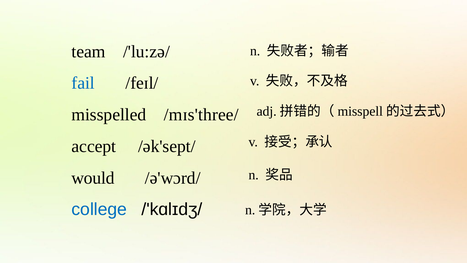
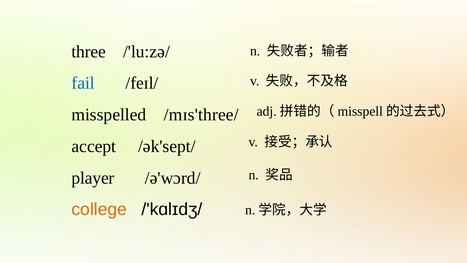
team: team -> three (89, 52)
would: would -> player (93, 178)
college colour: blue -> orange (99, 209)
